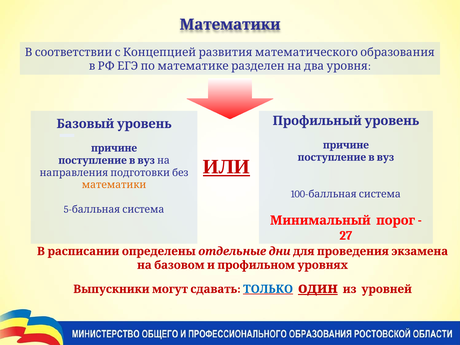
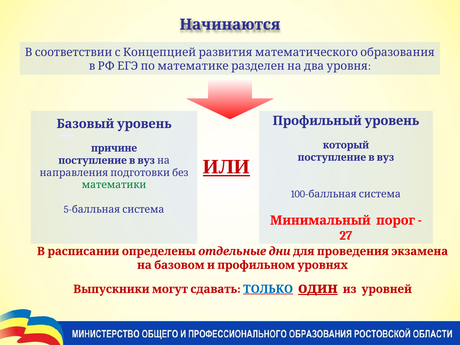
Математики: Математики -> Начинаются (230, 25)
причине: причине -> который (346, 145)
математики colour: orange -> green (114, 185)
